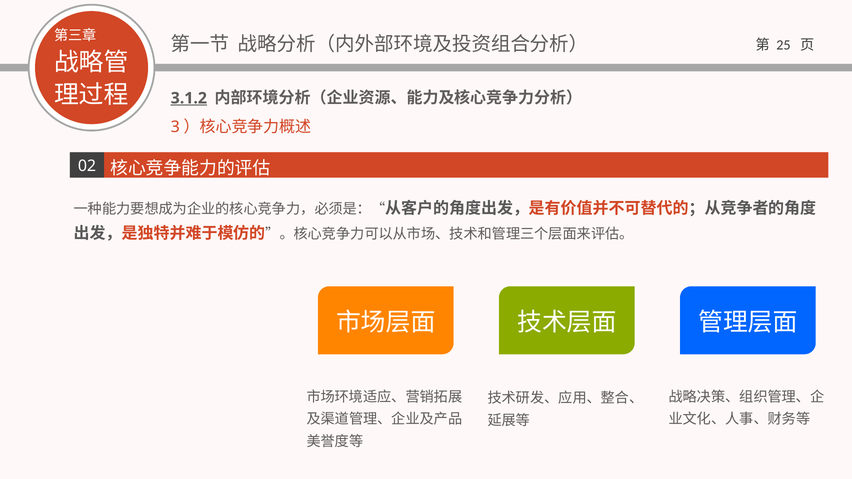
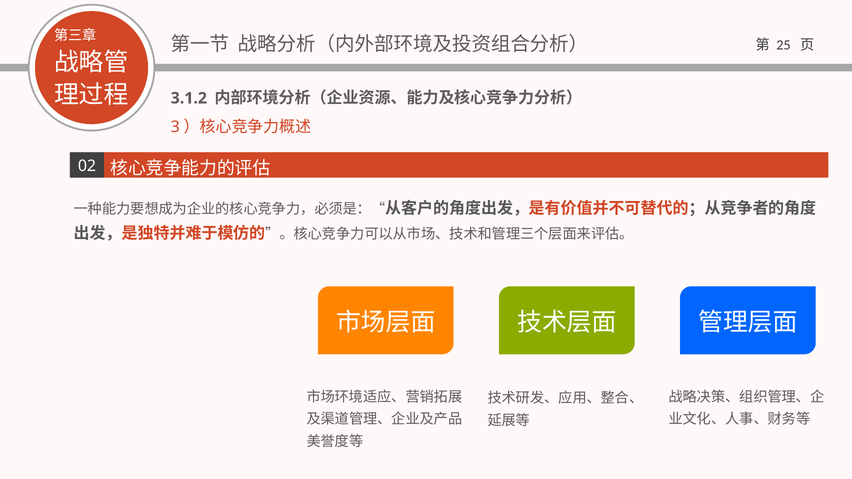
3.1.2 underline: present -> none (189, 98)
